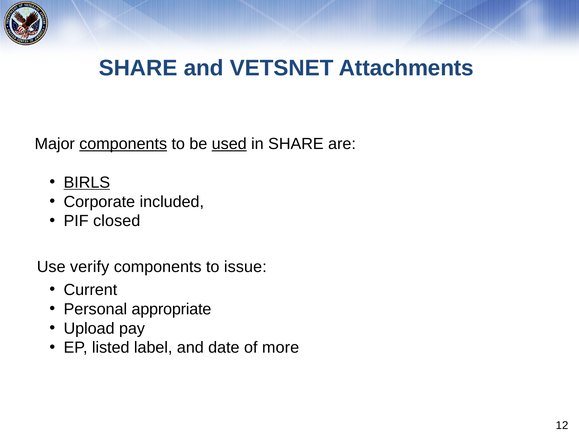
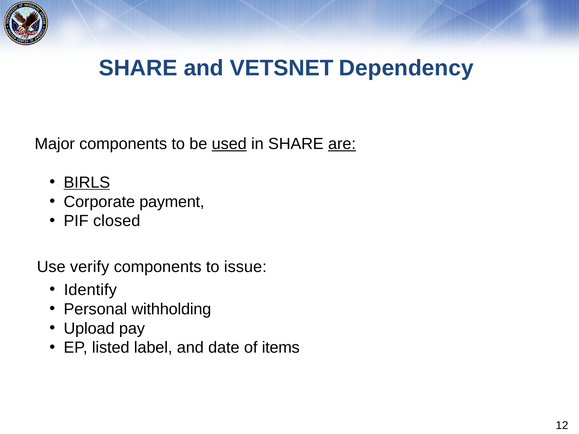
Attachments: Attachments -> Dependency (406, 68)
components underline: present -> none (123, 144)
are underline: none -> present (342, 144)
included: included -> payment (172, 202)
Current: Current -> Identify (90, 290)
appropriate: appropriate -> withholding (171, 309)
more: more -> items (281, 348)
